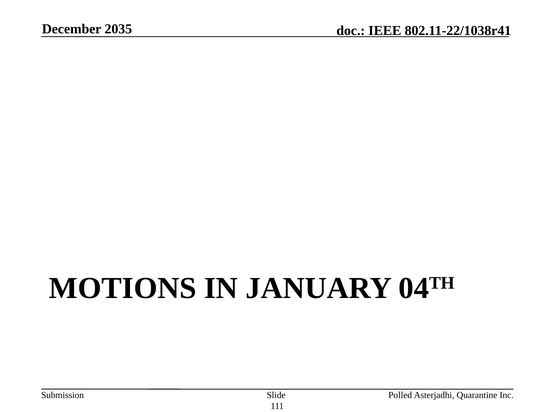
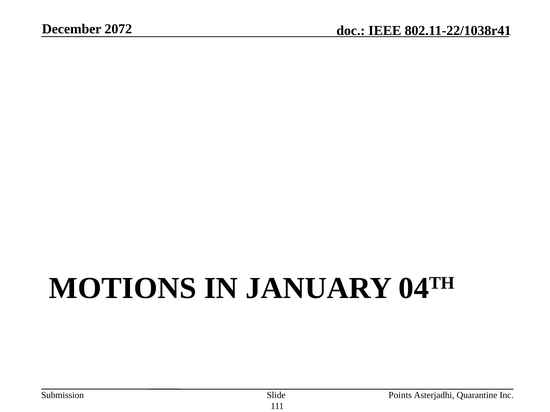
2035: 2035 -> 2072 (118, 29)
Polled: Polled -> Points (400, 396)
